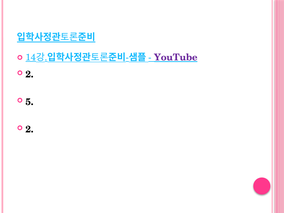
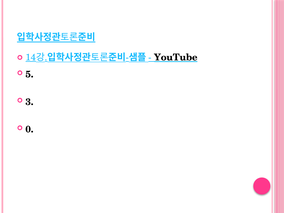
YouTube colour: purple -> black (176, 57)
2: 2 -> 5 (29, 74)
5: 5 -> 3 (30, 102)
2: 2 -> 0 (30, 129)
